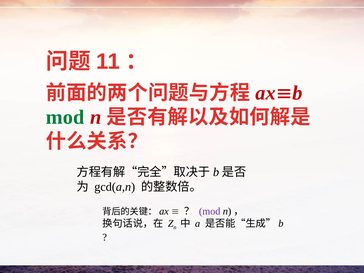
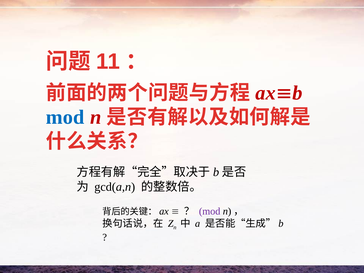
mod colour: green -> blue (65, 117)
